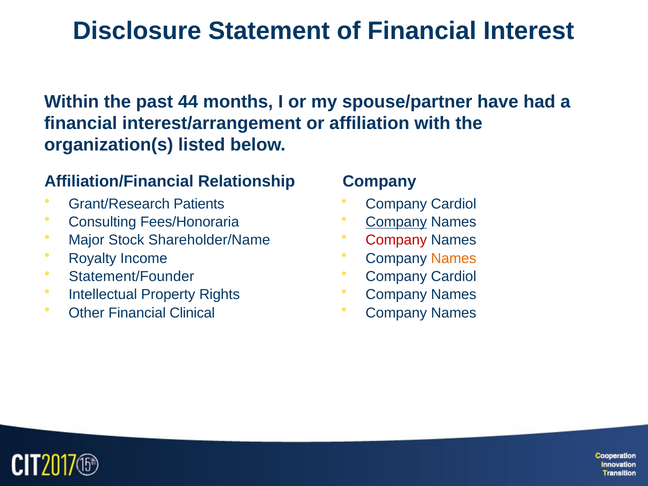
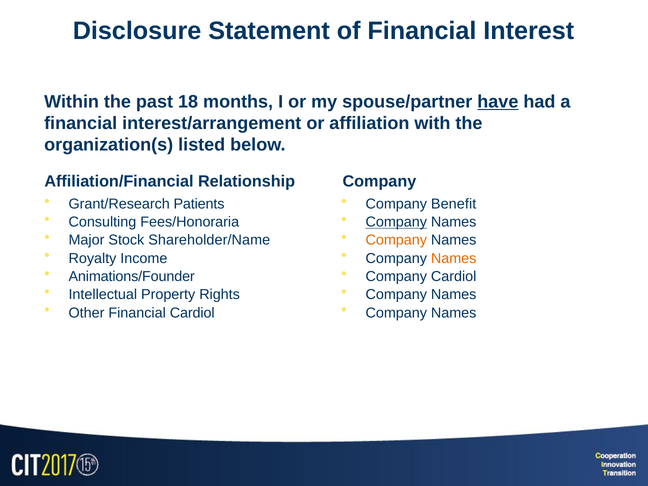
44: 44 -> 18 (188, 102)
have underline: none -> present (498, 102)
Cardiol: Cardiol -> Benefit (454, 204)
Company colour: red -> orange (396, 240)
Statement/Founder: Statement/Founder -> Animations/Founder (132, 276)
Financial Clinical: Clinical -> Cardiol (192, 313)
